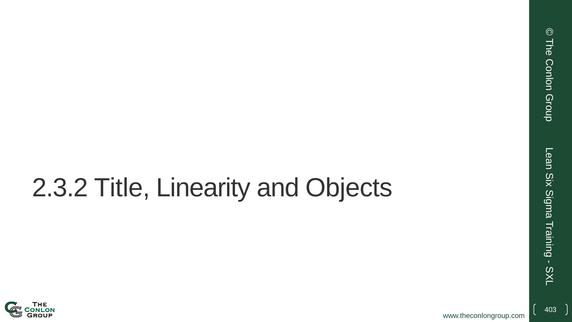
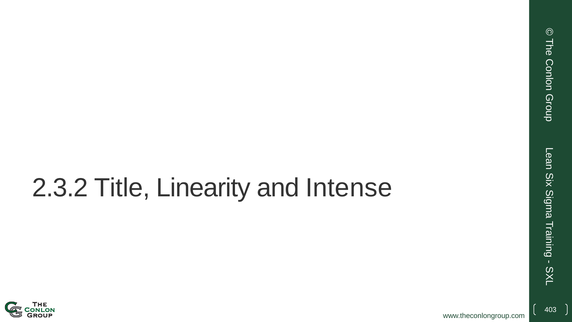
Objects: Objects -> Intense (349, 188)
